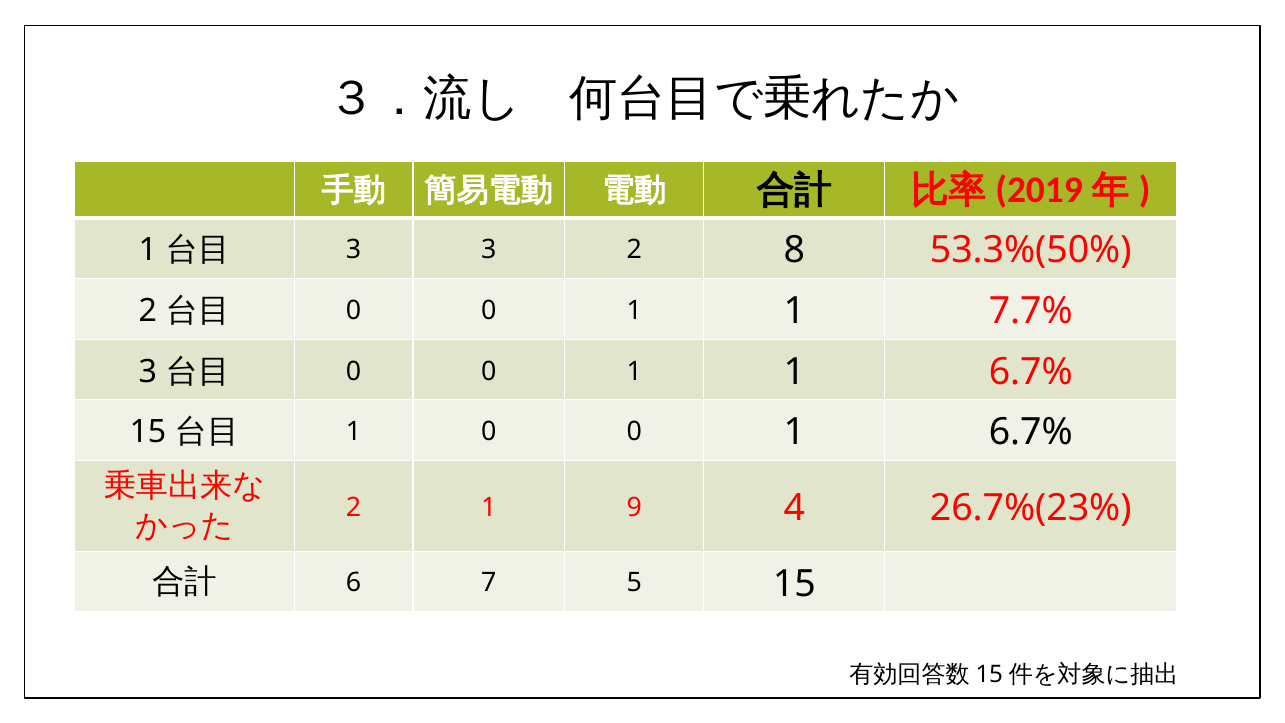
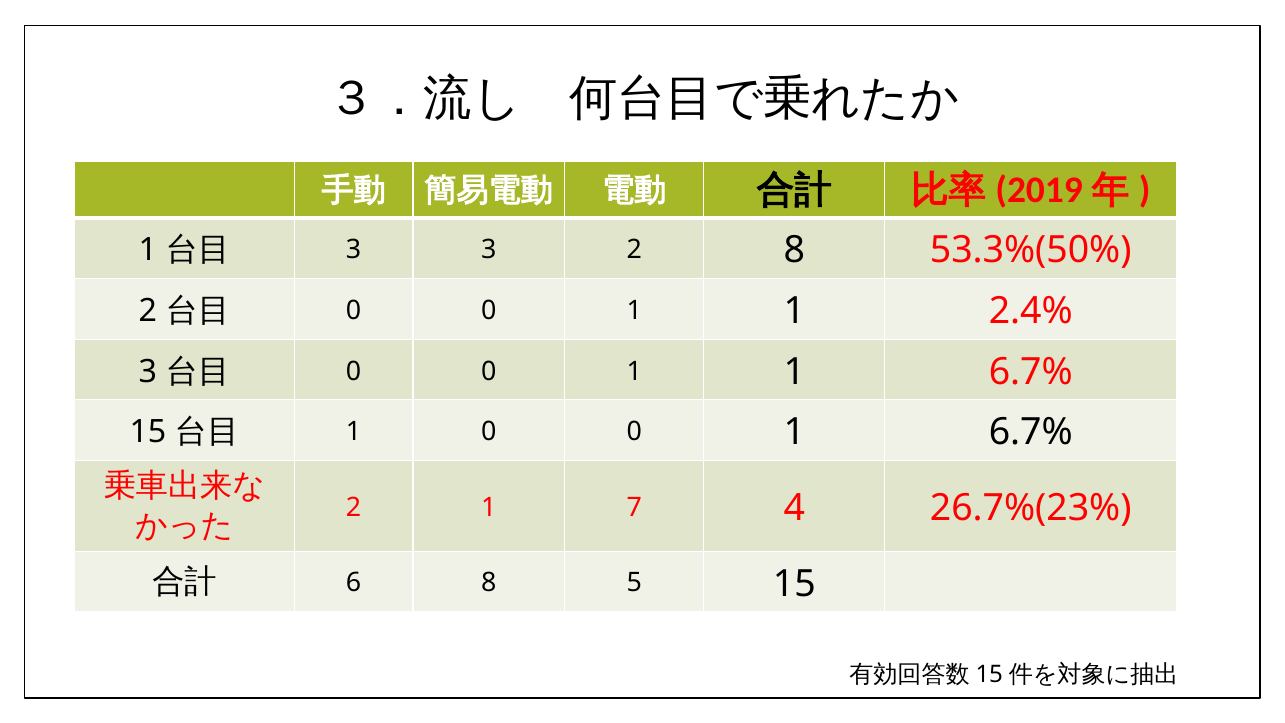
7.7%: 7.7% -> 2.4% (1031, 311)
9: 9 -> 7 (634, 507)
6 7: 7 -> 8 (489, 583)
